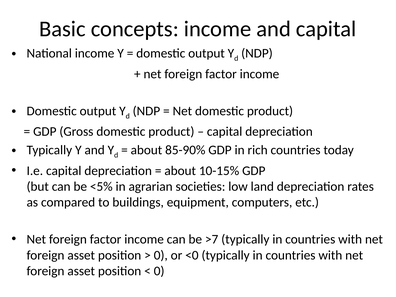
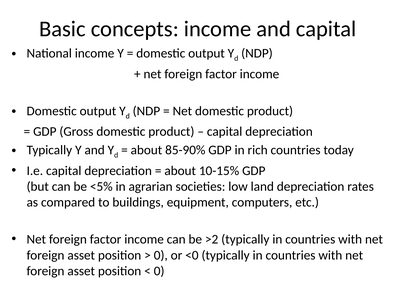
>7: >7 -> >2 (212, 239)
